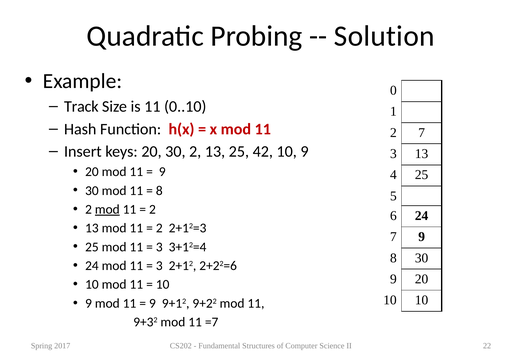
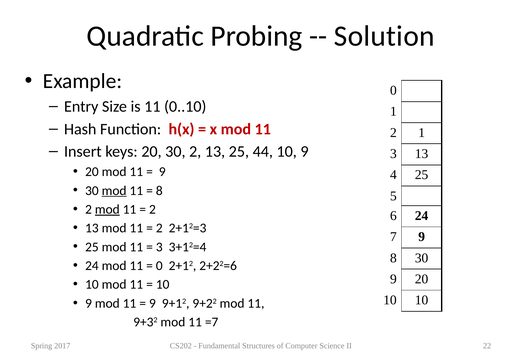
Track: Track -> Entry (81, 106)
2 7: 7 -> 1 (422, 132)
42: 42 -> 44 (263, 151)
mod underline: none -> present (114, 190)
3: 3 -> 0 (159, 265)
